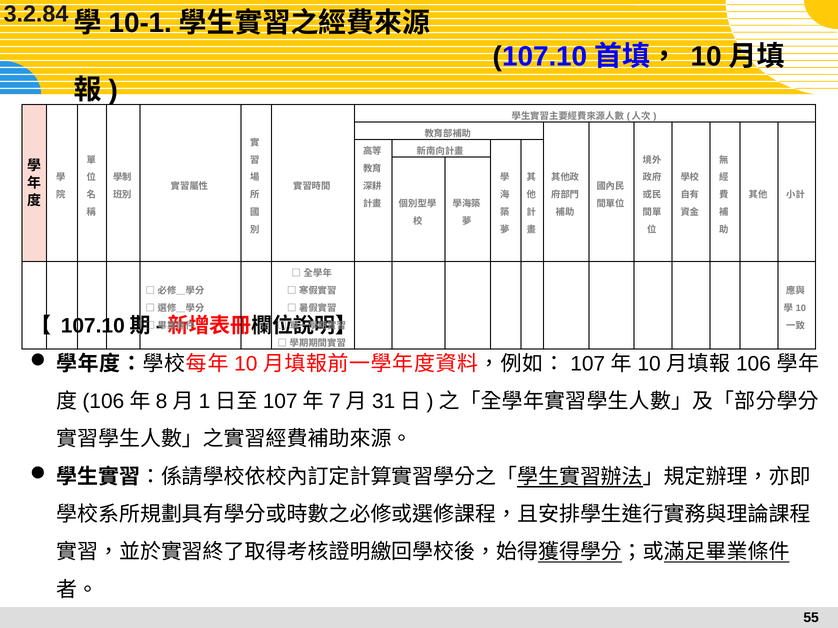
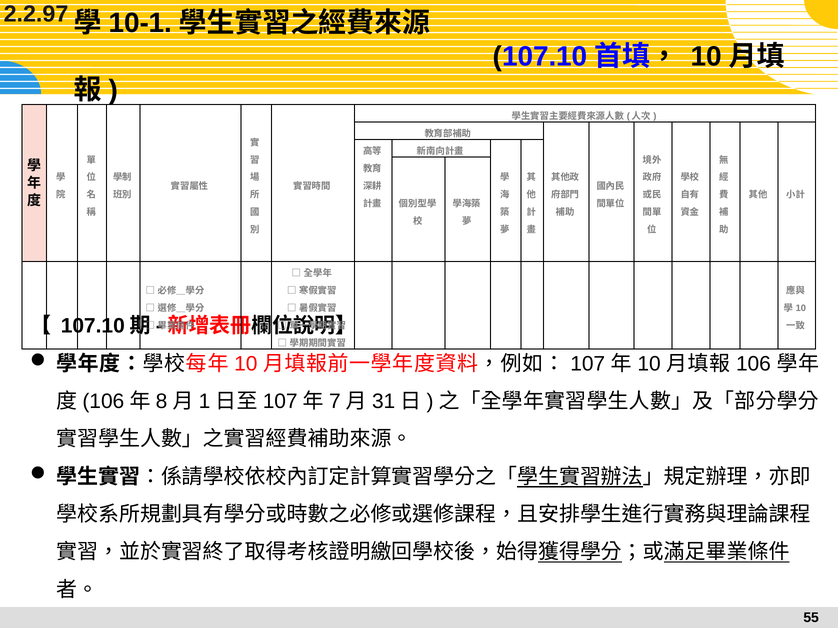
3.2.84: 3.2.84 -> 2.2.97 (36, 14)
